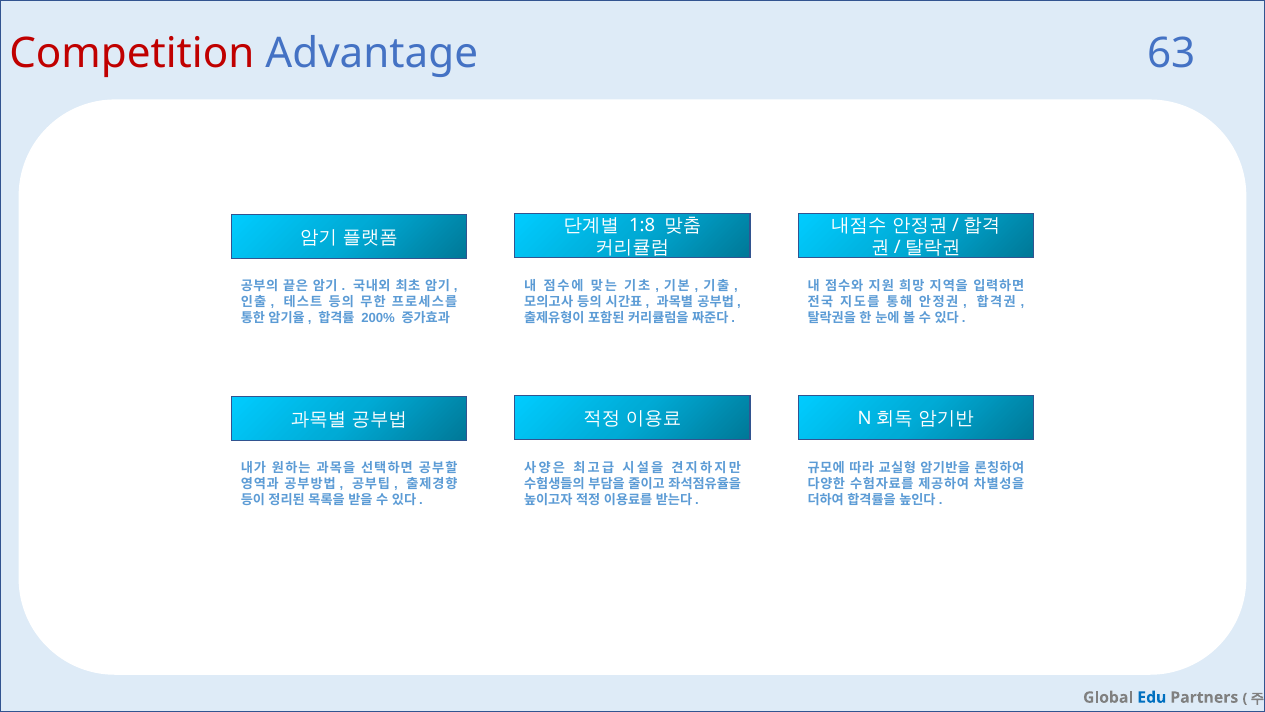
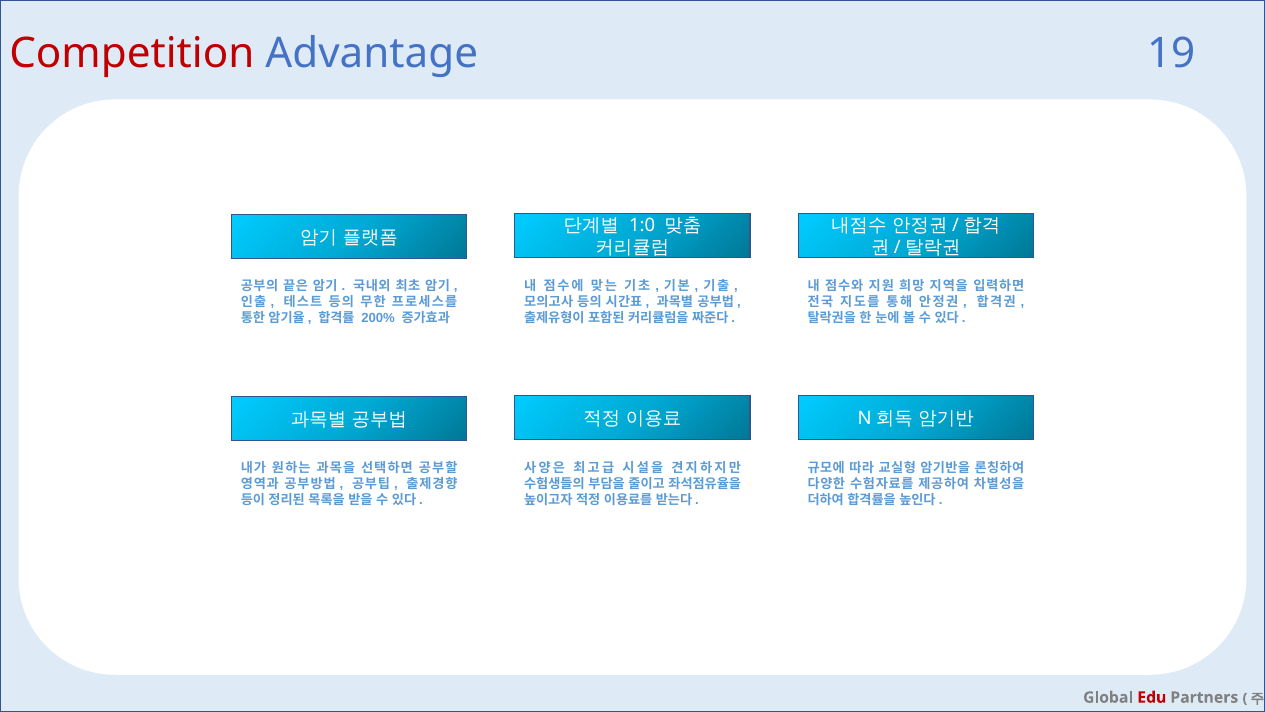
63: 63 -> 19 (1171, 53)
1:8: 1:8 -> 1:0 (642, 225)
Edu colour: blue -> red (1152, 697)
